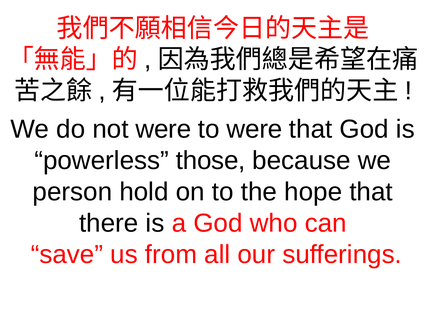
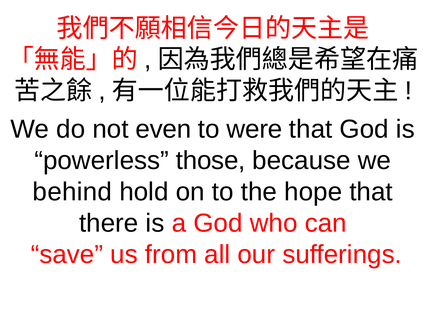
not were: were -> even (163, 129)
person: person -> behind (72, 192)
